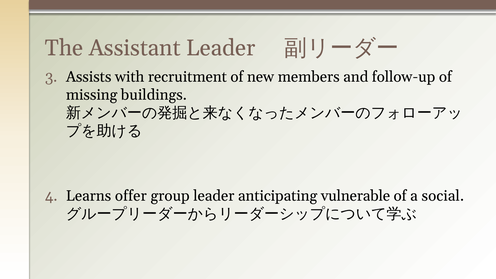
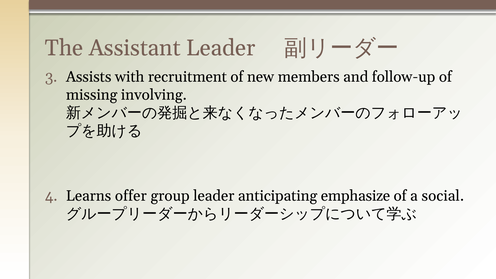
buildings: buildings -> involving (154, 95)
vulnerable: vulnerable -> emphasize (355, 196)
